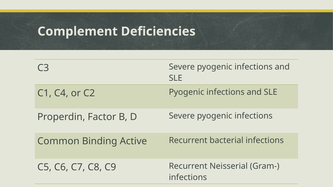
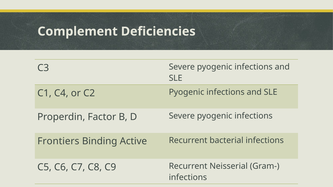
Common: Common -> Frontiers (58, 142)
